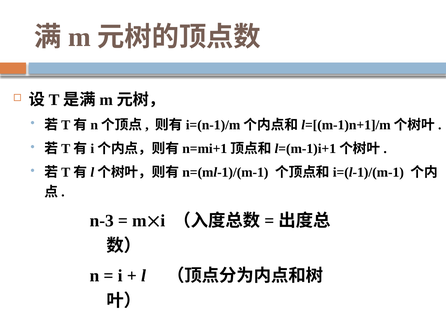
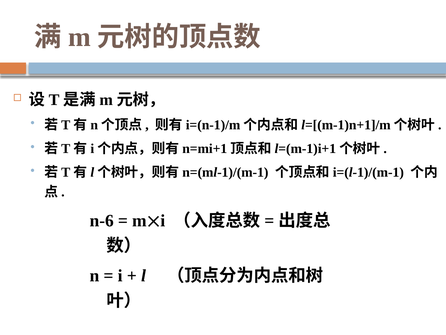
n-3: n-3 -> n-6 (102, 220)
